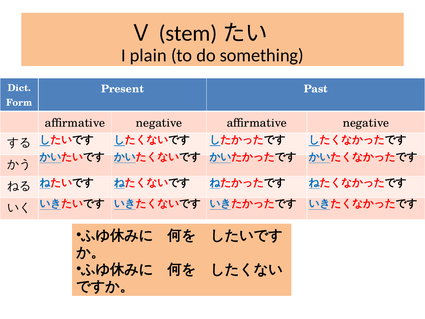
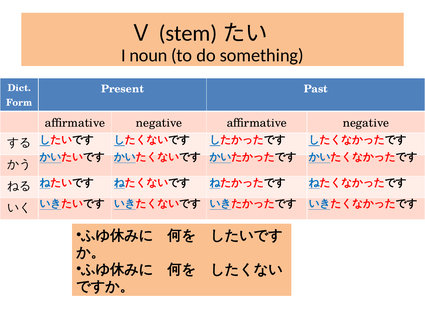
plain: plain -> noun (149, 56)
